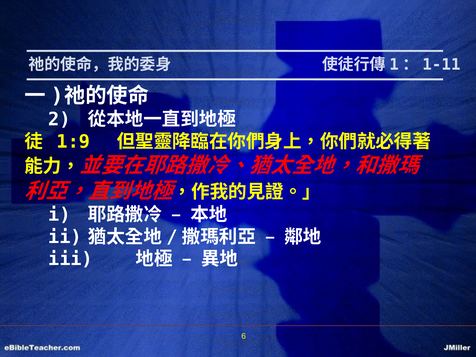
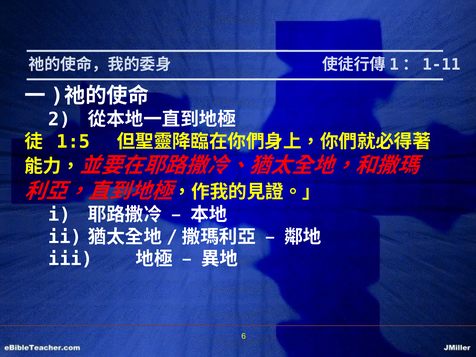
1:9: 1:9 -> 1:5 (73, 142)
